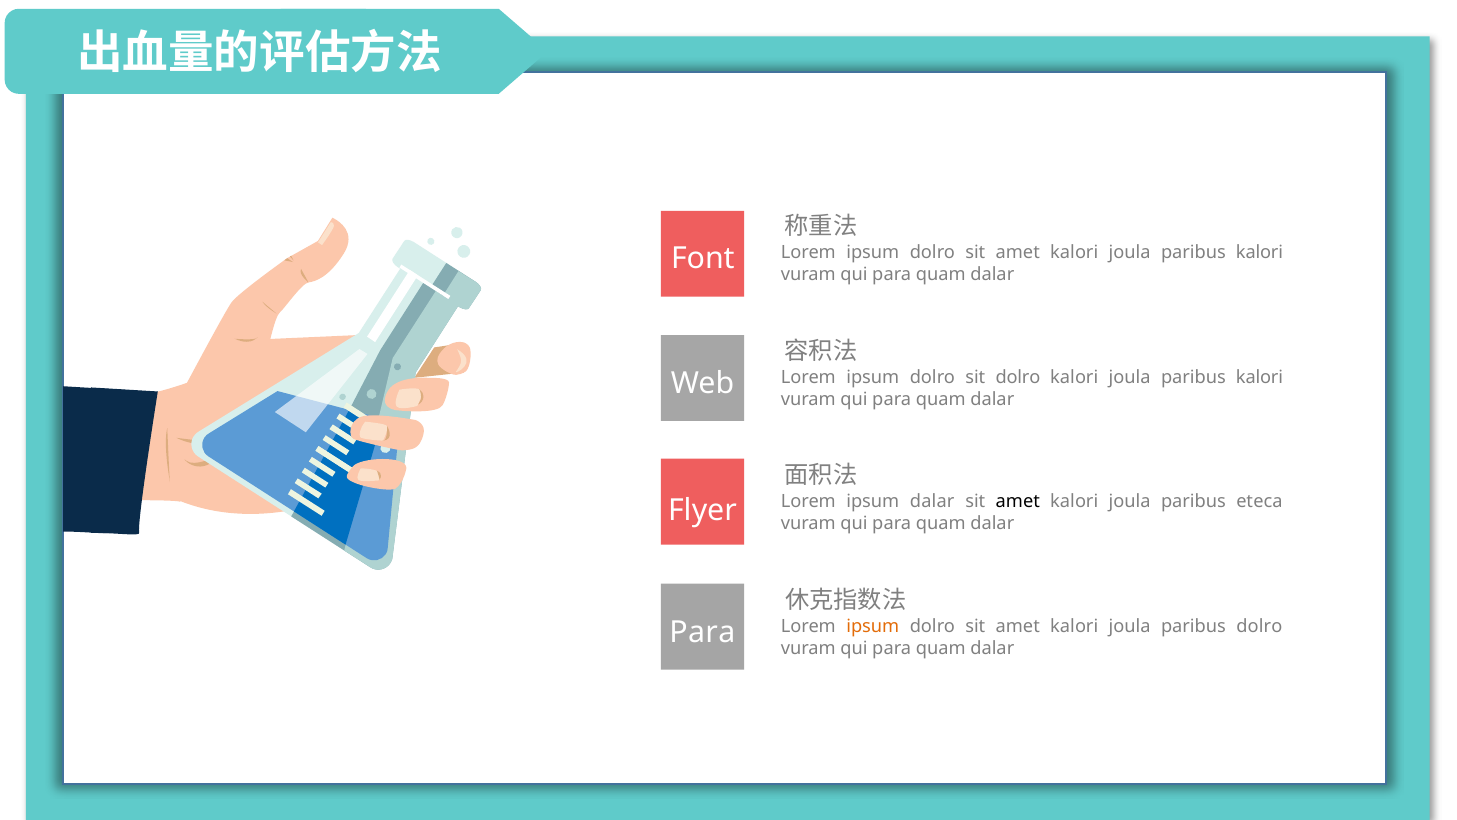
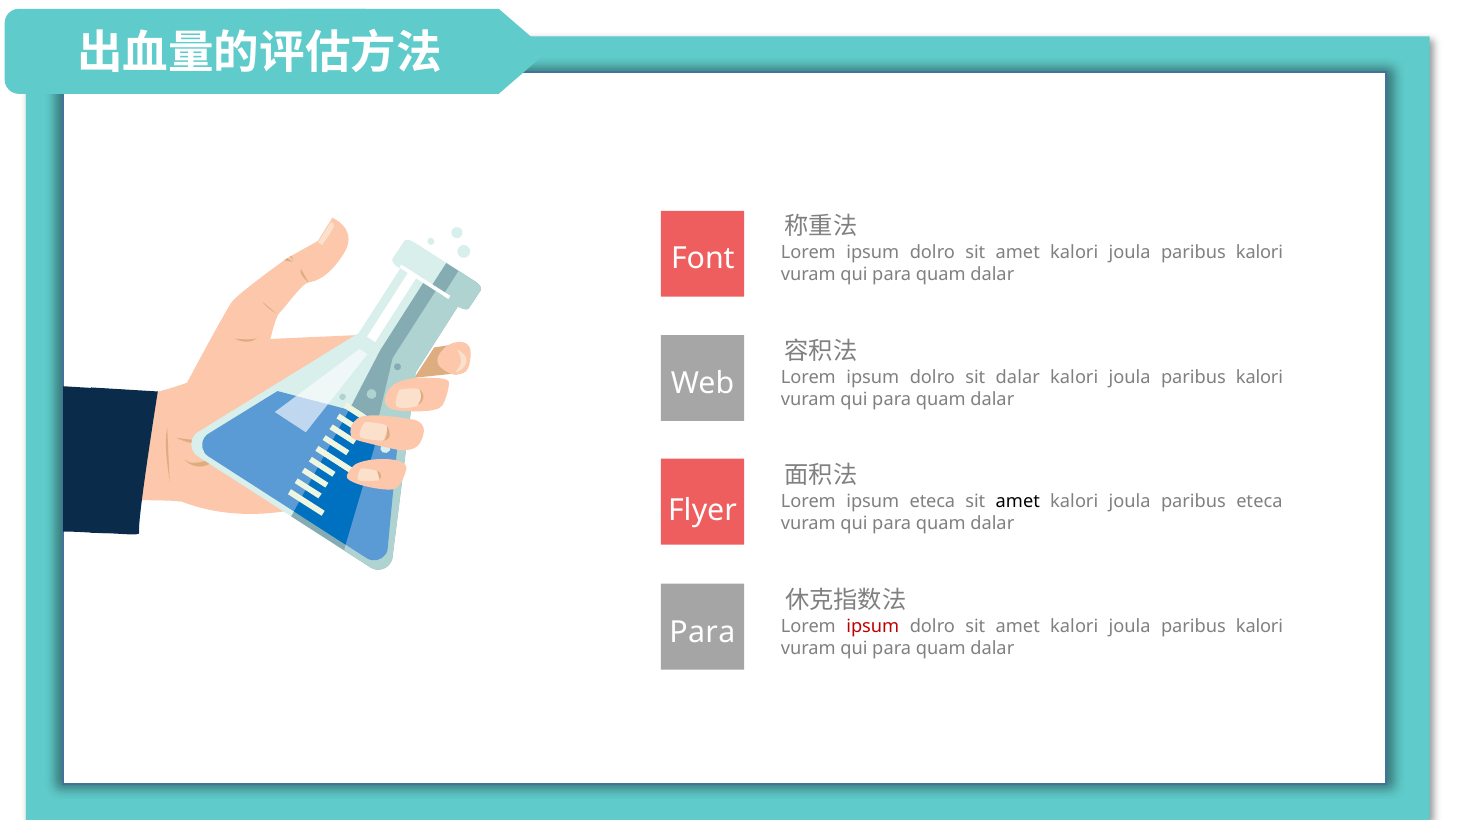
sit dolro: dolro -> dalar (1018, 377)
ipsum dalar: dalar -> eteca (932, 502)
ipsum colour: orange -> red (873, 627)
dolro: dolro -> kalori (1259, 627)
